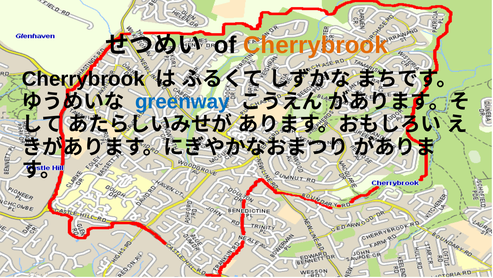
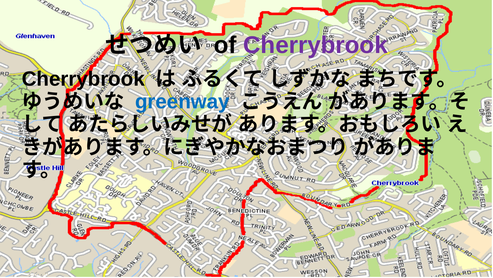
Cherrybrook colour: orange -> purple (316, 45)
